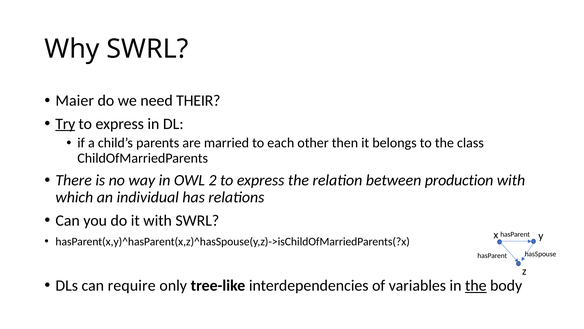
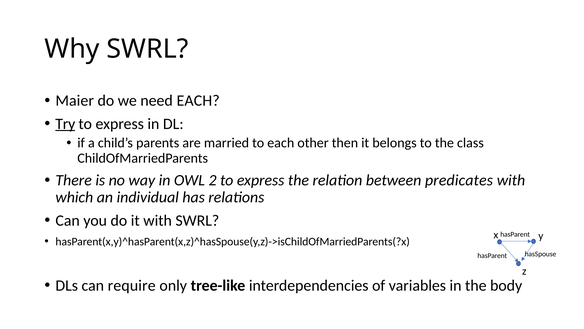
need THEIR: THEIR -> EACH (198, 100)
production: production -> predicates (459, 180)
the underline: present -> none (476, 285)
